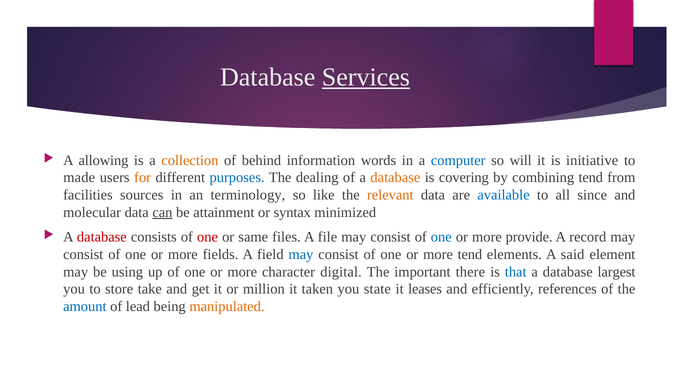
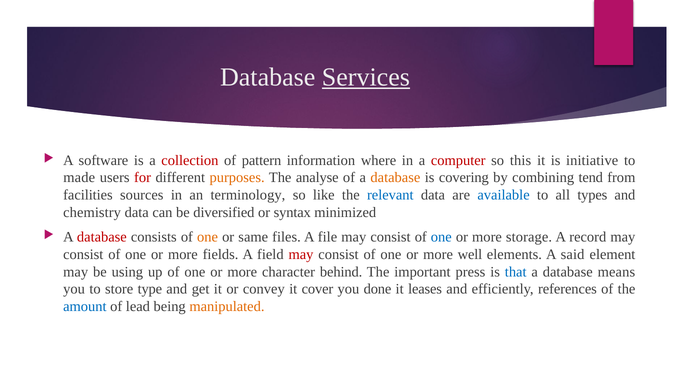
allowing: allowing -> software (103, 161)
collection colour: orange -> red (190, 161)
behind: behind -> pattern (262, 161)
words: words -> where (379, 161)
computer colour: blue -> red (458, 161)
will: will -> this (521, 161)
for colour: orange -> red (143, 178)
purposes colour: blue -> orange (237, 178)
dealing: dealing -> analyse (317, 178)
relevant colour: orange -> blue (390, 195)
since: since -> types (592, 195)
molecular: molecular -> chemistry (92, 213)
can underline: present -> none (162, 213)
attainment: attainment -> diversified (224, 213)
one colour: red -> orange (208, 237)
provide: provide -> storage (529, 237)
may colour: blue -> red (301, 255)
more tend: tend -> well (470, 255)
digital: digital -> behind (341, 272)
there: there -> press (470, 272)
largest: largest -> means (616, 272)
take: take -> type (150, 289)
million: million -> convey (264, 289)
taken: taken -> cover (317, 289)
state: state -> done (378, 289)
